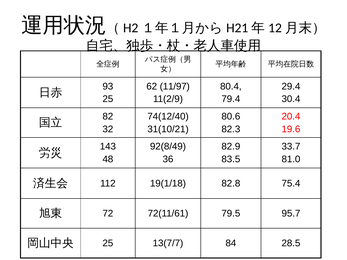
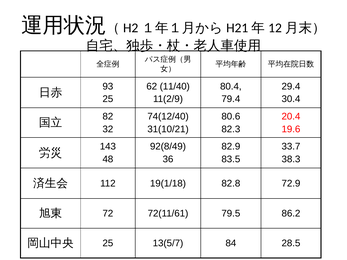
11/97: 11/97 -> 11/40 (175, 86)
81.0: 81.0 -> 38.3 (291, 159)
75.4: 75.4 -> 72.9 (291, 184)
95.7: 95.7 -> 86.2 (291, 214)
13(7/7: 13(7/7 -> 13(5/7 (168, 244)
